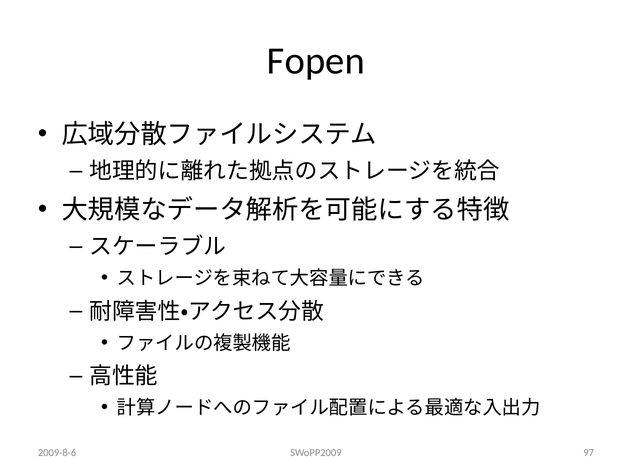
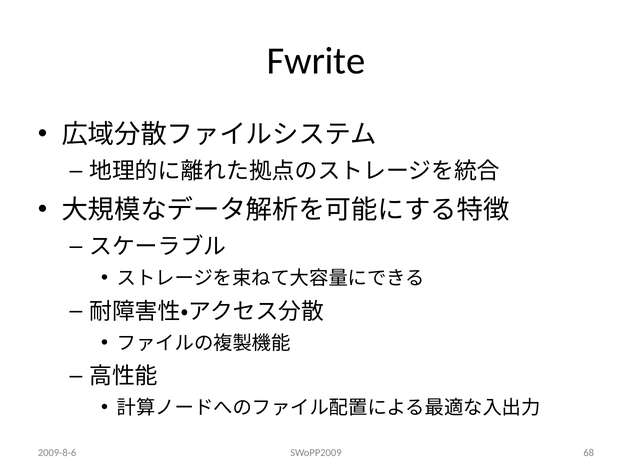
Fopen: Fopen -> Fwrite (316, 61)
97: 97 -> 68 (589, 453)
